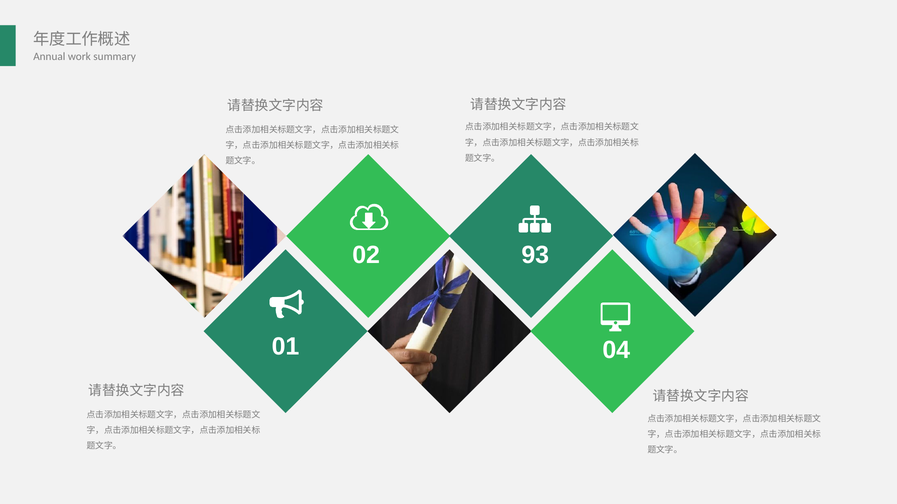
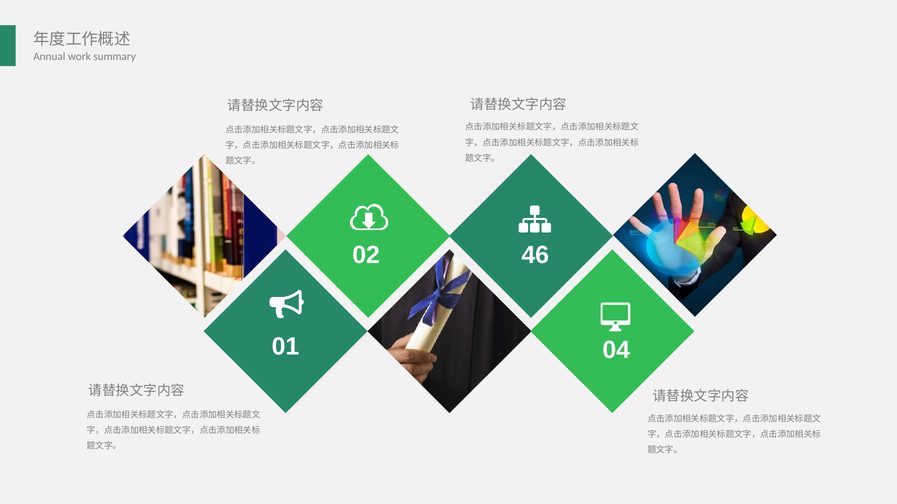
93: 93 -> 46 (535, 255)
